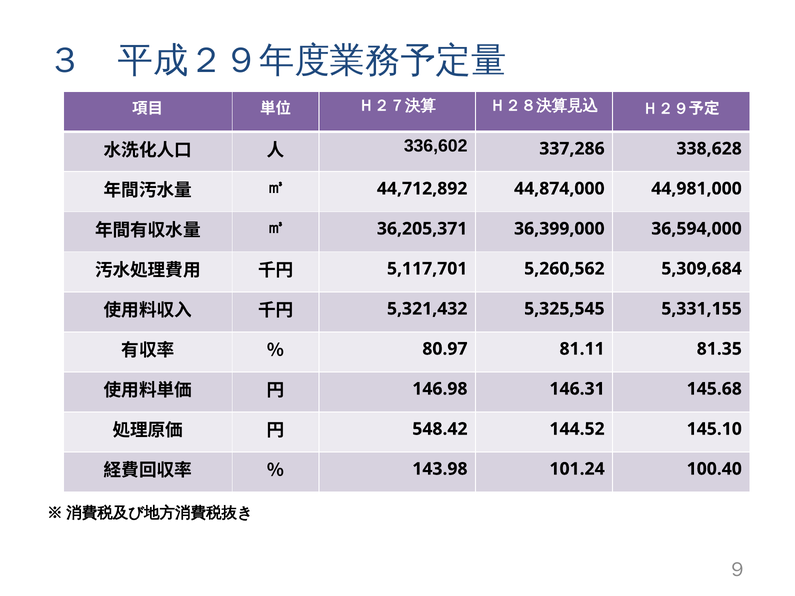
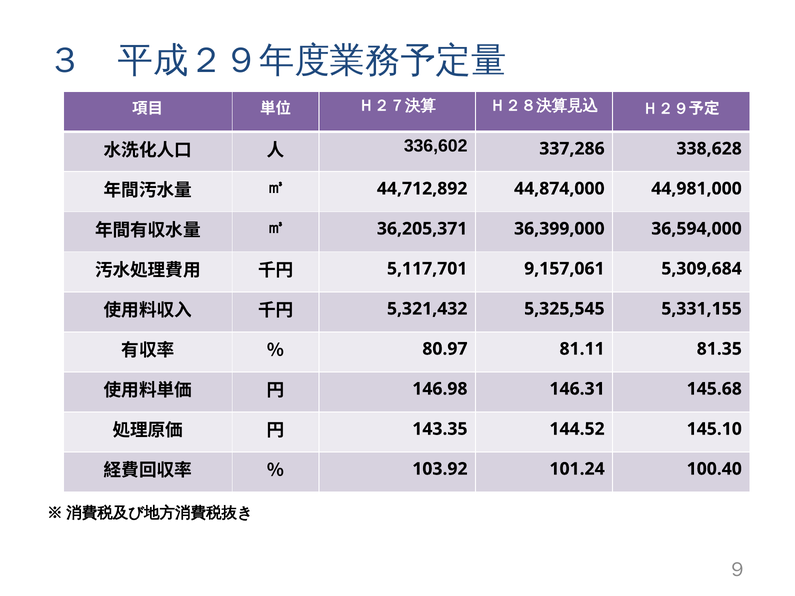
5,260,562: 5,260,562 -> 9,157,061 (564, 269)
548.42: 548.42 -> 143.35 (440, 429)
143.98: 143.98 -> 103.92 (440, 469)
